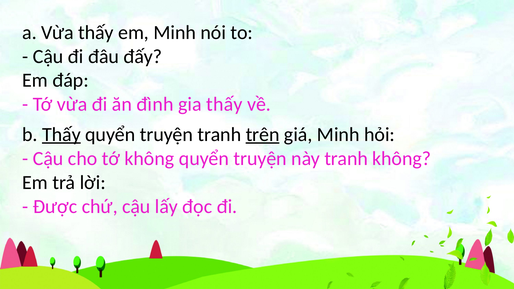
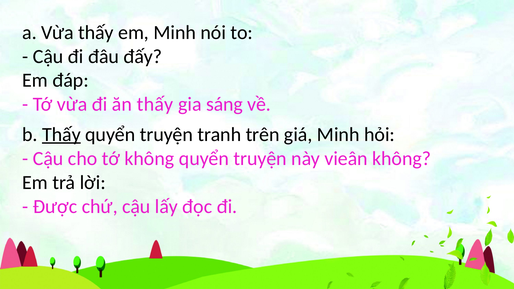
ăn đình: đình -> thấy (155, 104)
gia thấy: thấy -> sáng (225, 104)
trên underline: present -> none (263, 135)
này tranh: tranh -> vieân (346, 159)
